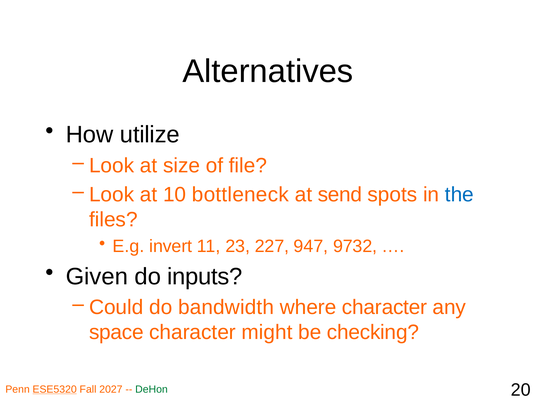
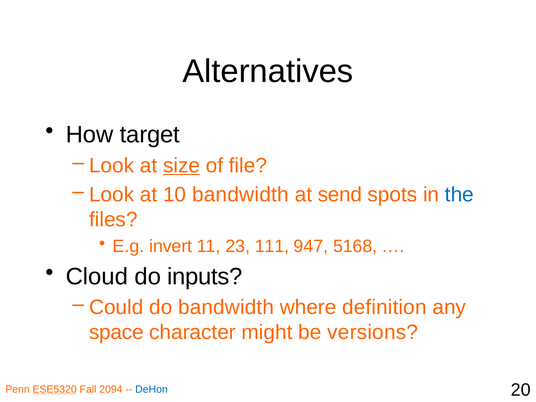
utilize: utilize -> target (150, 135)
size underline: none -> present (182, 166)
10 bottleneck: bottleneck -> bandwidth (240, 195)
227: 227 -> 111 (272, 246)
9732: 9732 -> 5168 (355, 246)
Given: Given -> Cloud (97, 277)
where character: character -> definition (384, 307)
checking: checking -> versions (373, 332)
2027: 2027 -> 2094 (111, 389)
DeHon colour: green -> blue (152, 389)
